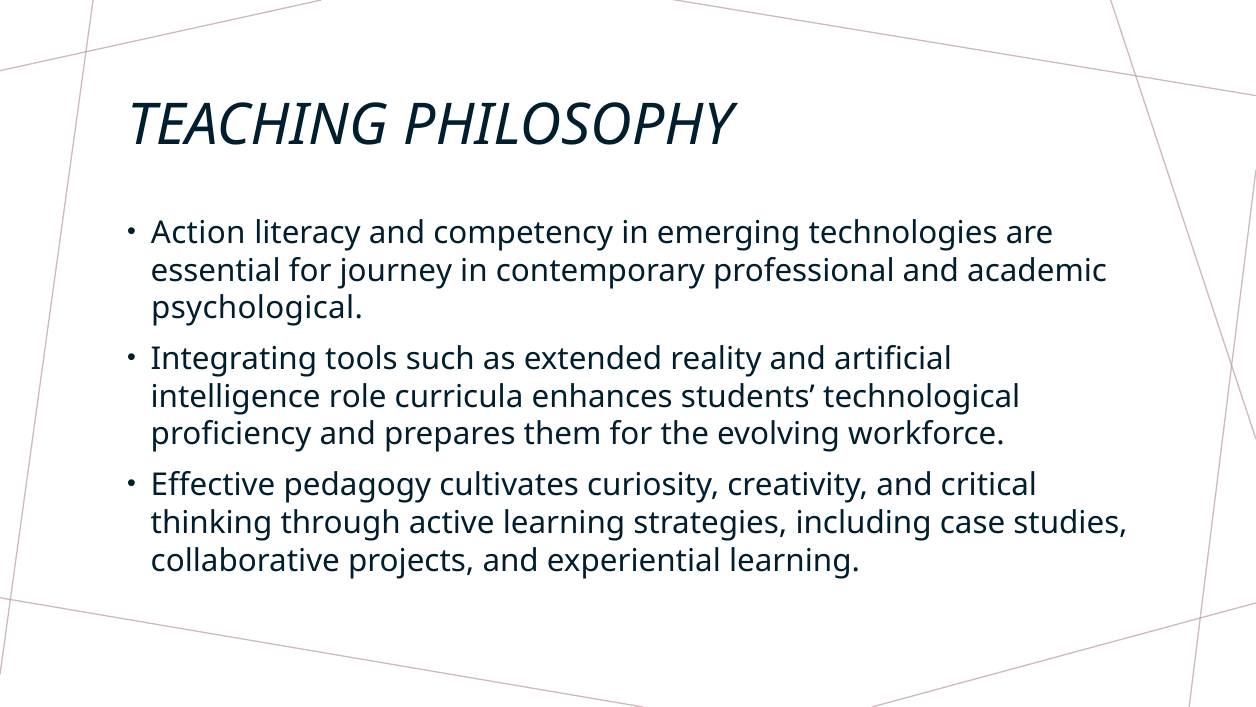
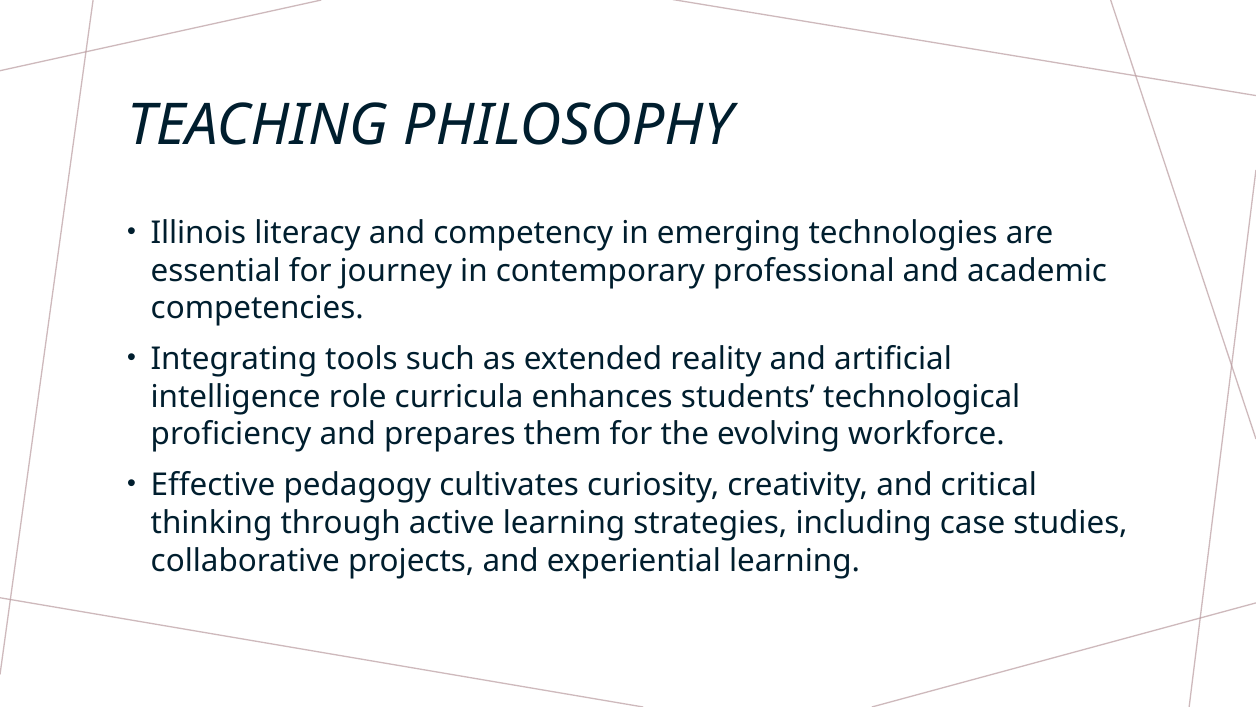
Action: Action -> Illinois (198, 233)
psychological: psychological -> competencies (257, 308)
